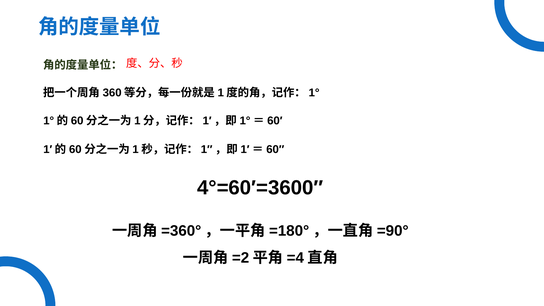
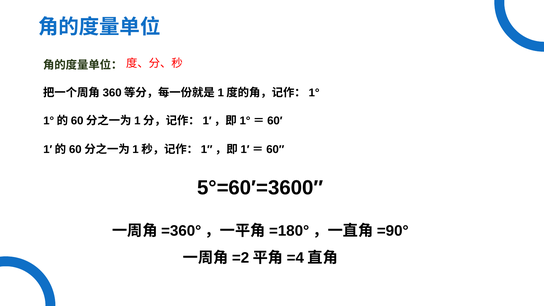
4°=60′=3600″: 4°=60′=3600″ -> 5°=60′=3600″ (260, 188)
